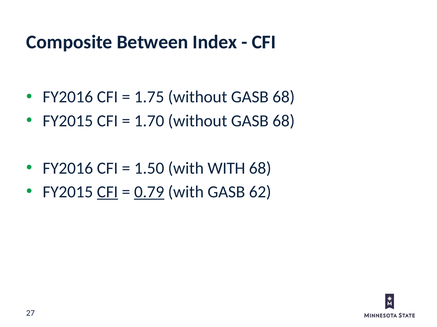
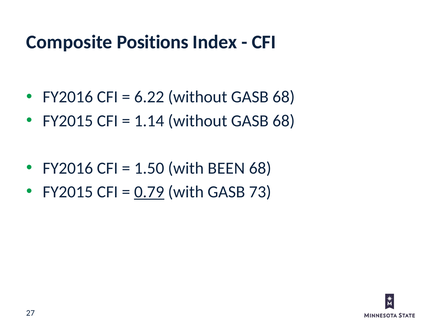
Between: Between -> Positions (153, 42)
1.75: 1.75 -> 6.22 (149, 97)
1.70: 1.70 -> 1.14 (149, 121)
with WITH: WITH -> BEEN (226, 169)
CFI underline: present -> none (107, 192)
62: 62 -> 73 (260, 192)
